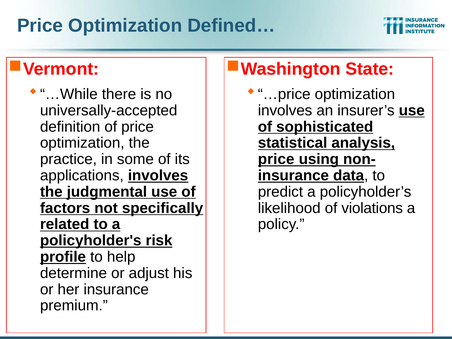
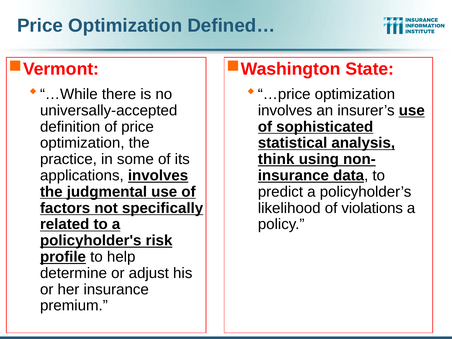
price: price -> think (276, 159)
